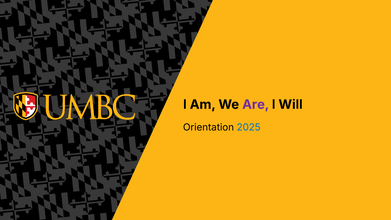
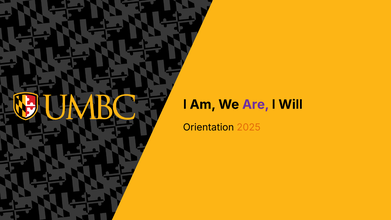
2025 colour: blue -> orange (249, 127)
